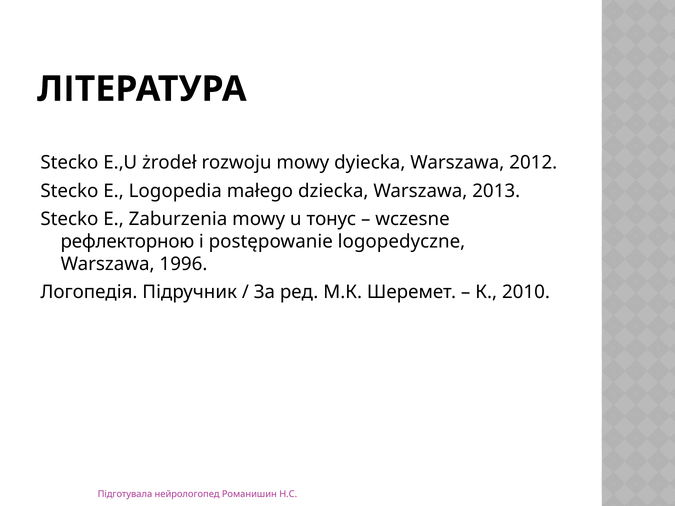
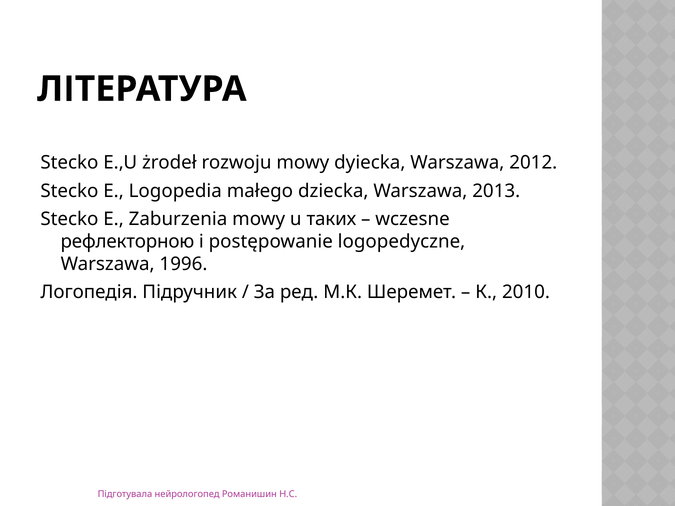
тонус: тонус -> таких (331, 219)
